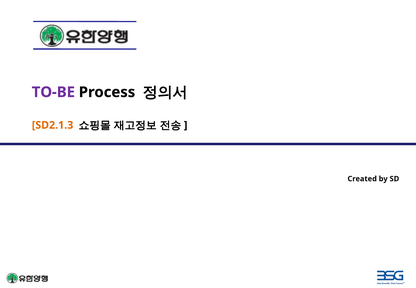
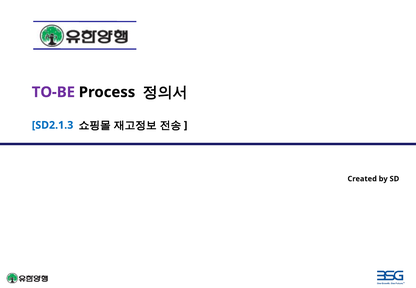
SD2.1.3 colour: orange -> blue (53, 125)
